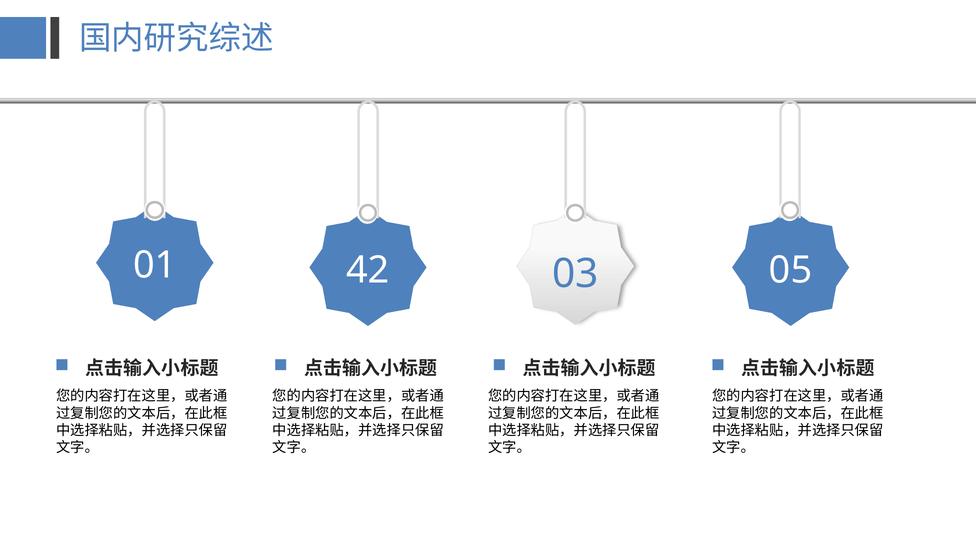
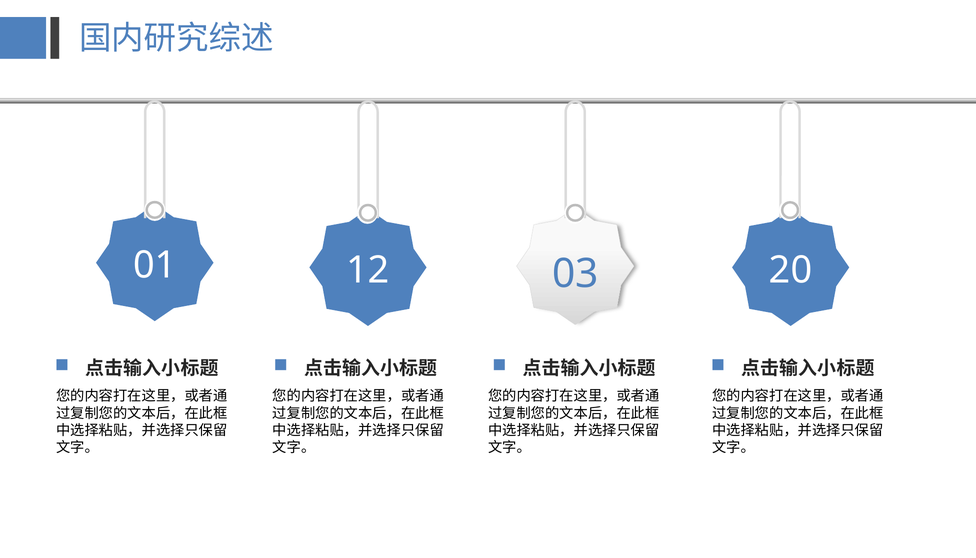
42: 42 -> 12 (368, 270)
05: 05 -> 20 (791, 270)
